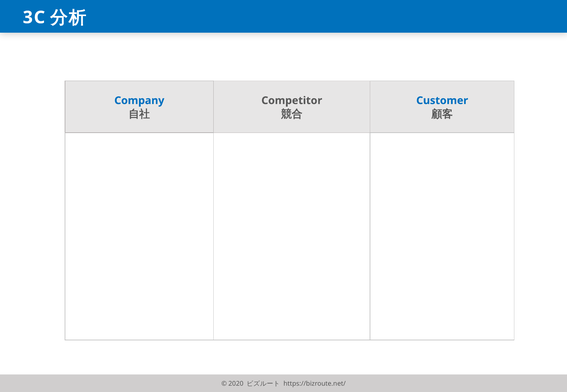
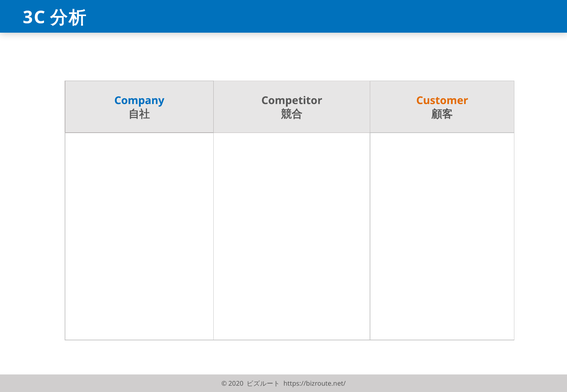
Customer colour: blue -> orange (442, 101)
